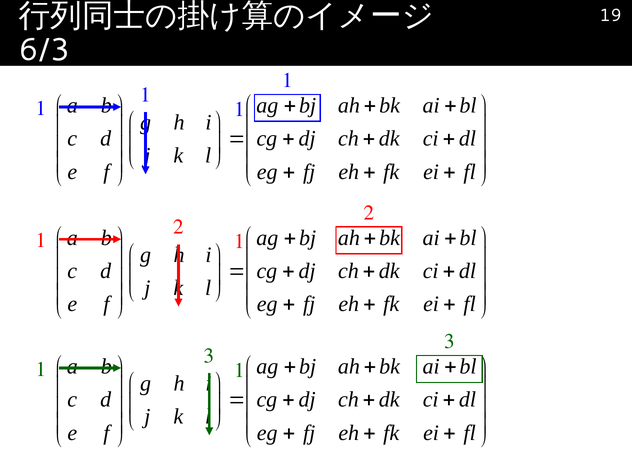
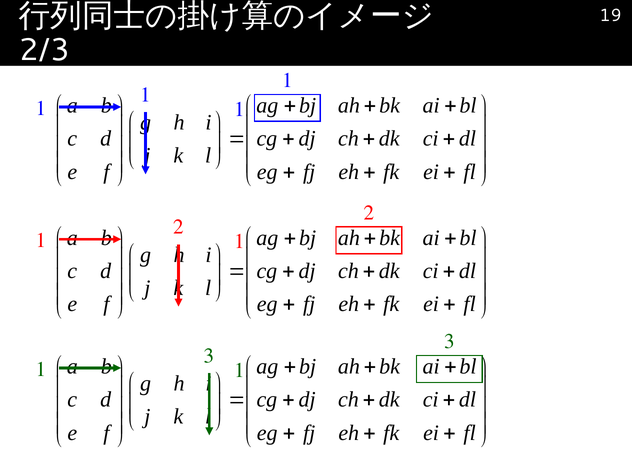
6/3: 6/3 -> 2/3 (44, 50)
